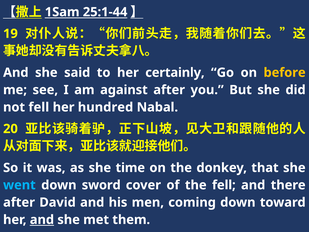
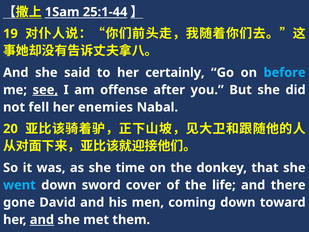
before colour: yellow -> light blue (285, 73)
see underline: none -> present (45, 90)
against: against -> offense (124, 90)
hundred: hundred -> enemies (105, 107)
the fell: fell -> life (224, 185)
after: after -> gone (19, 202)
